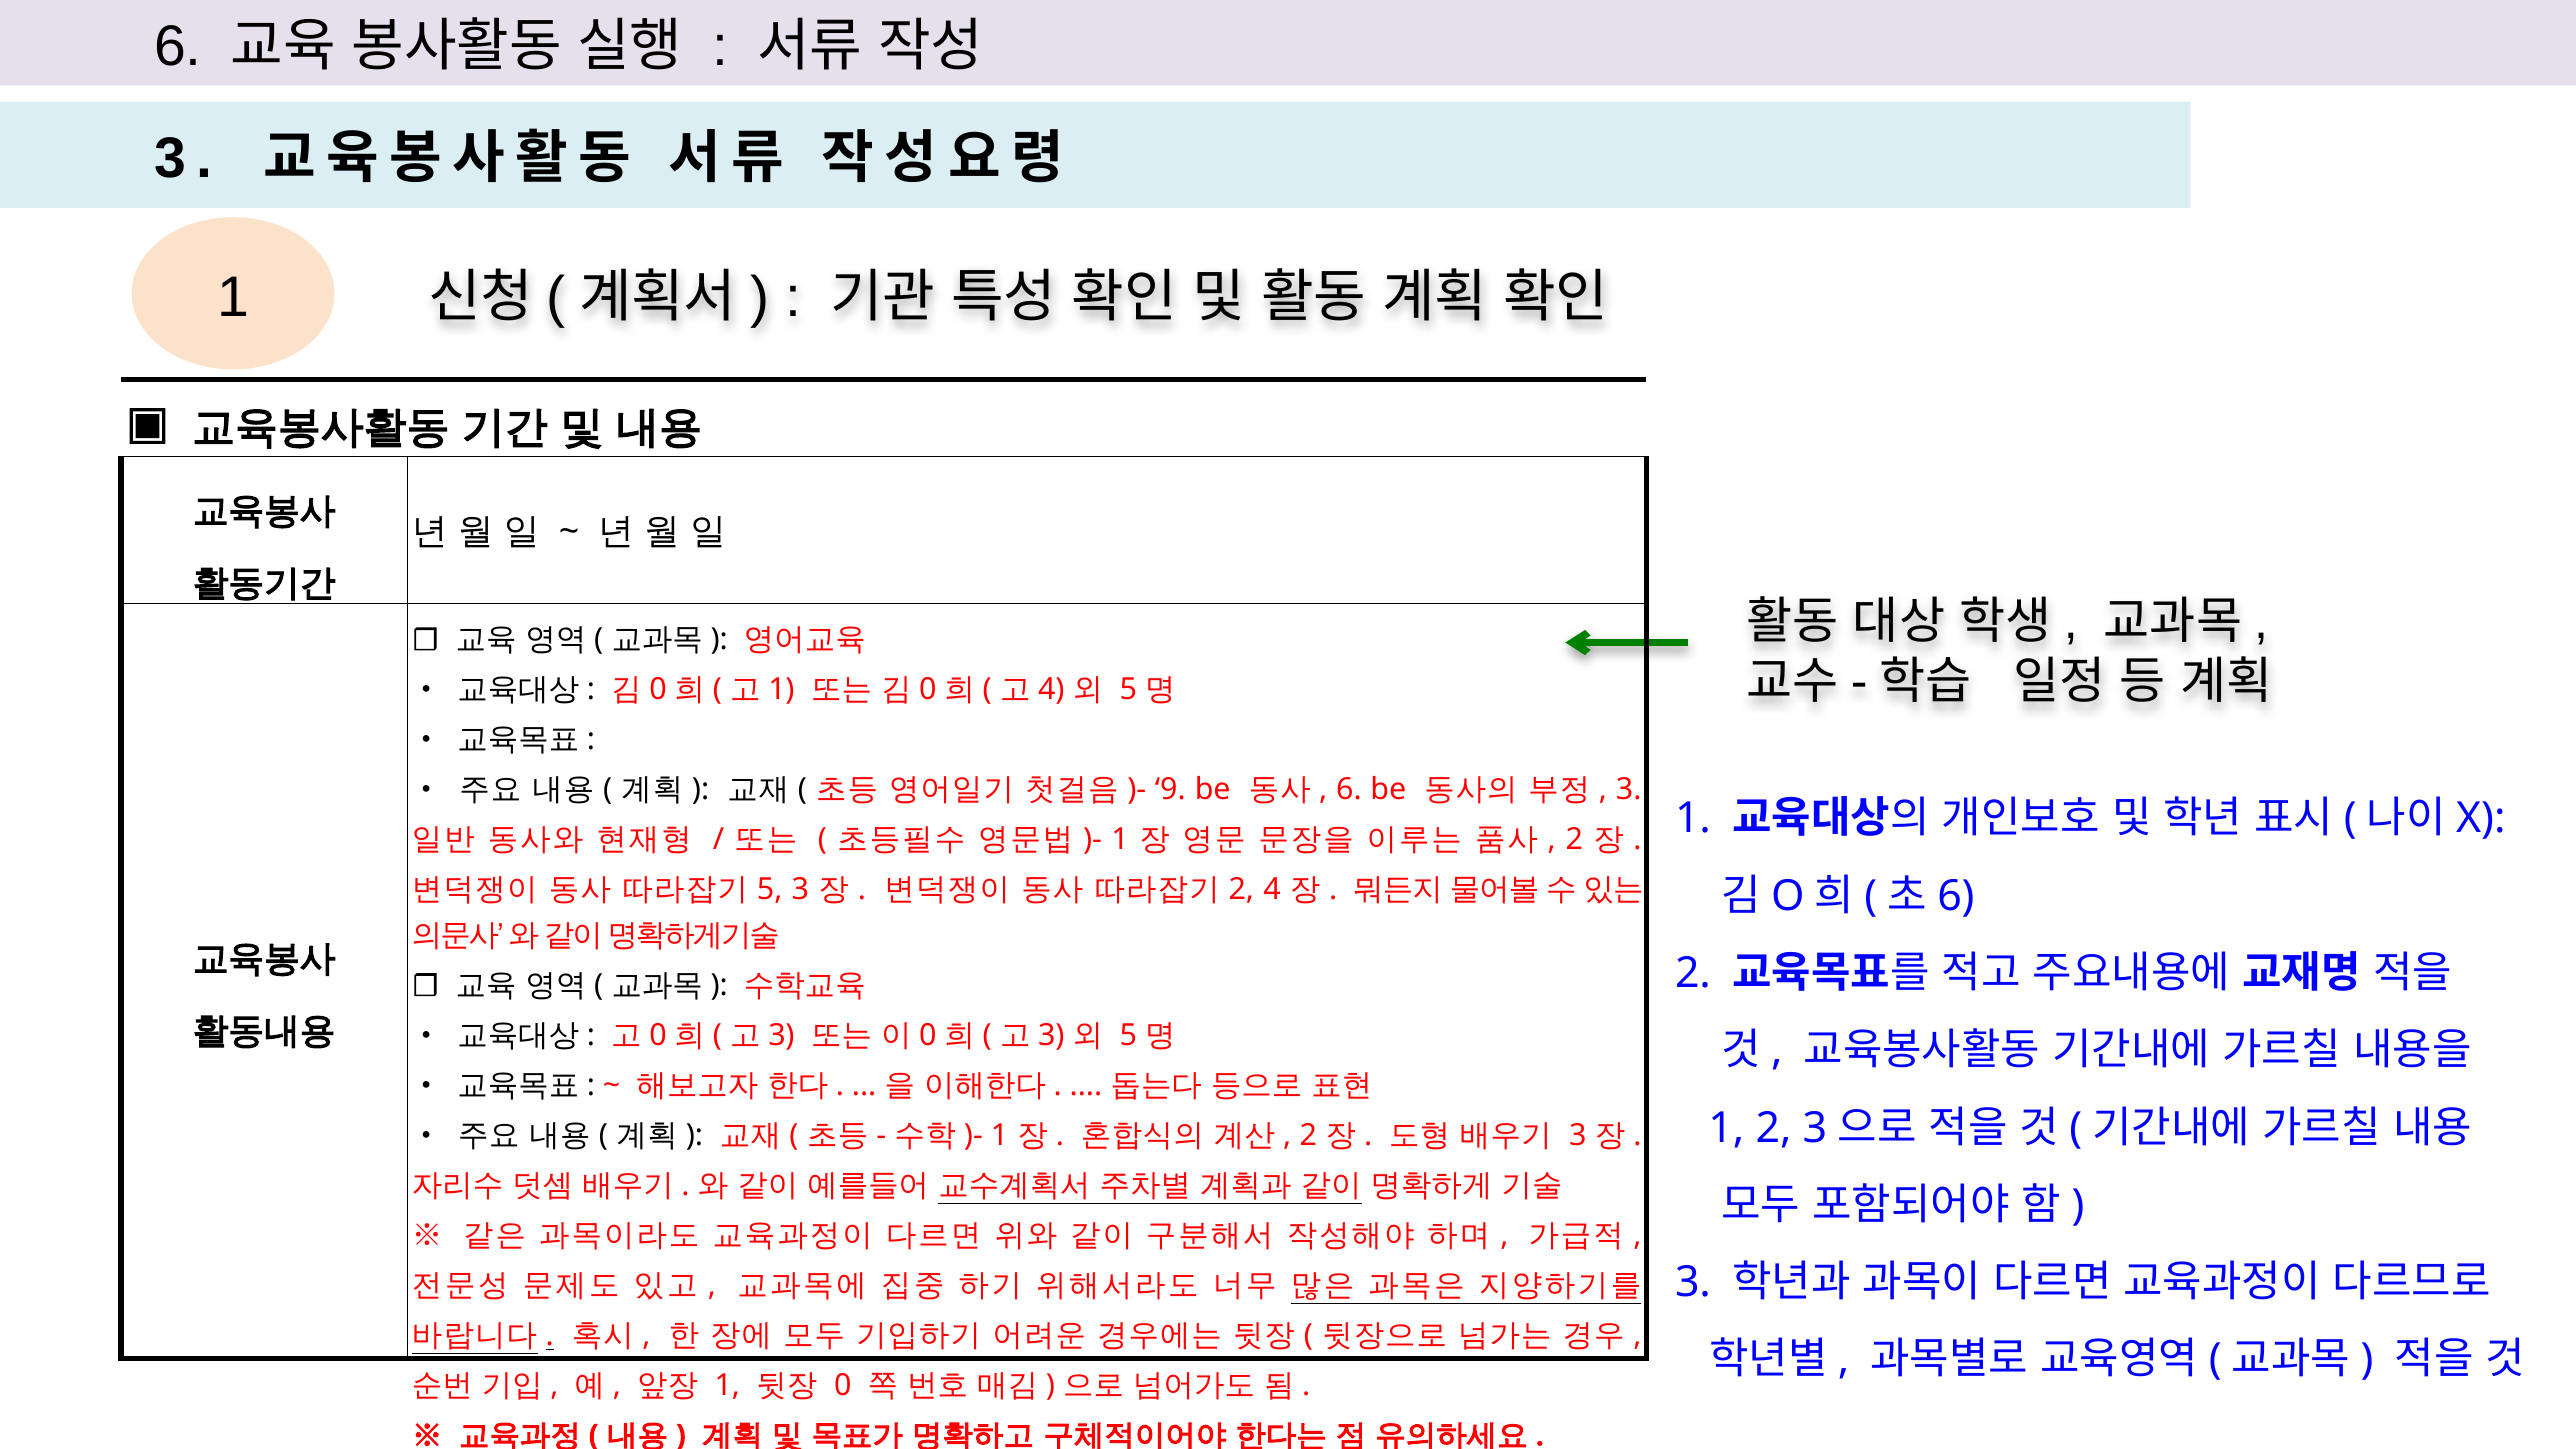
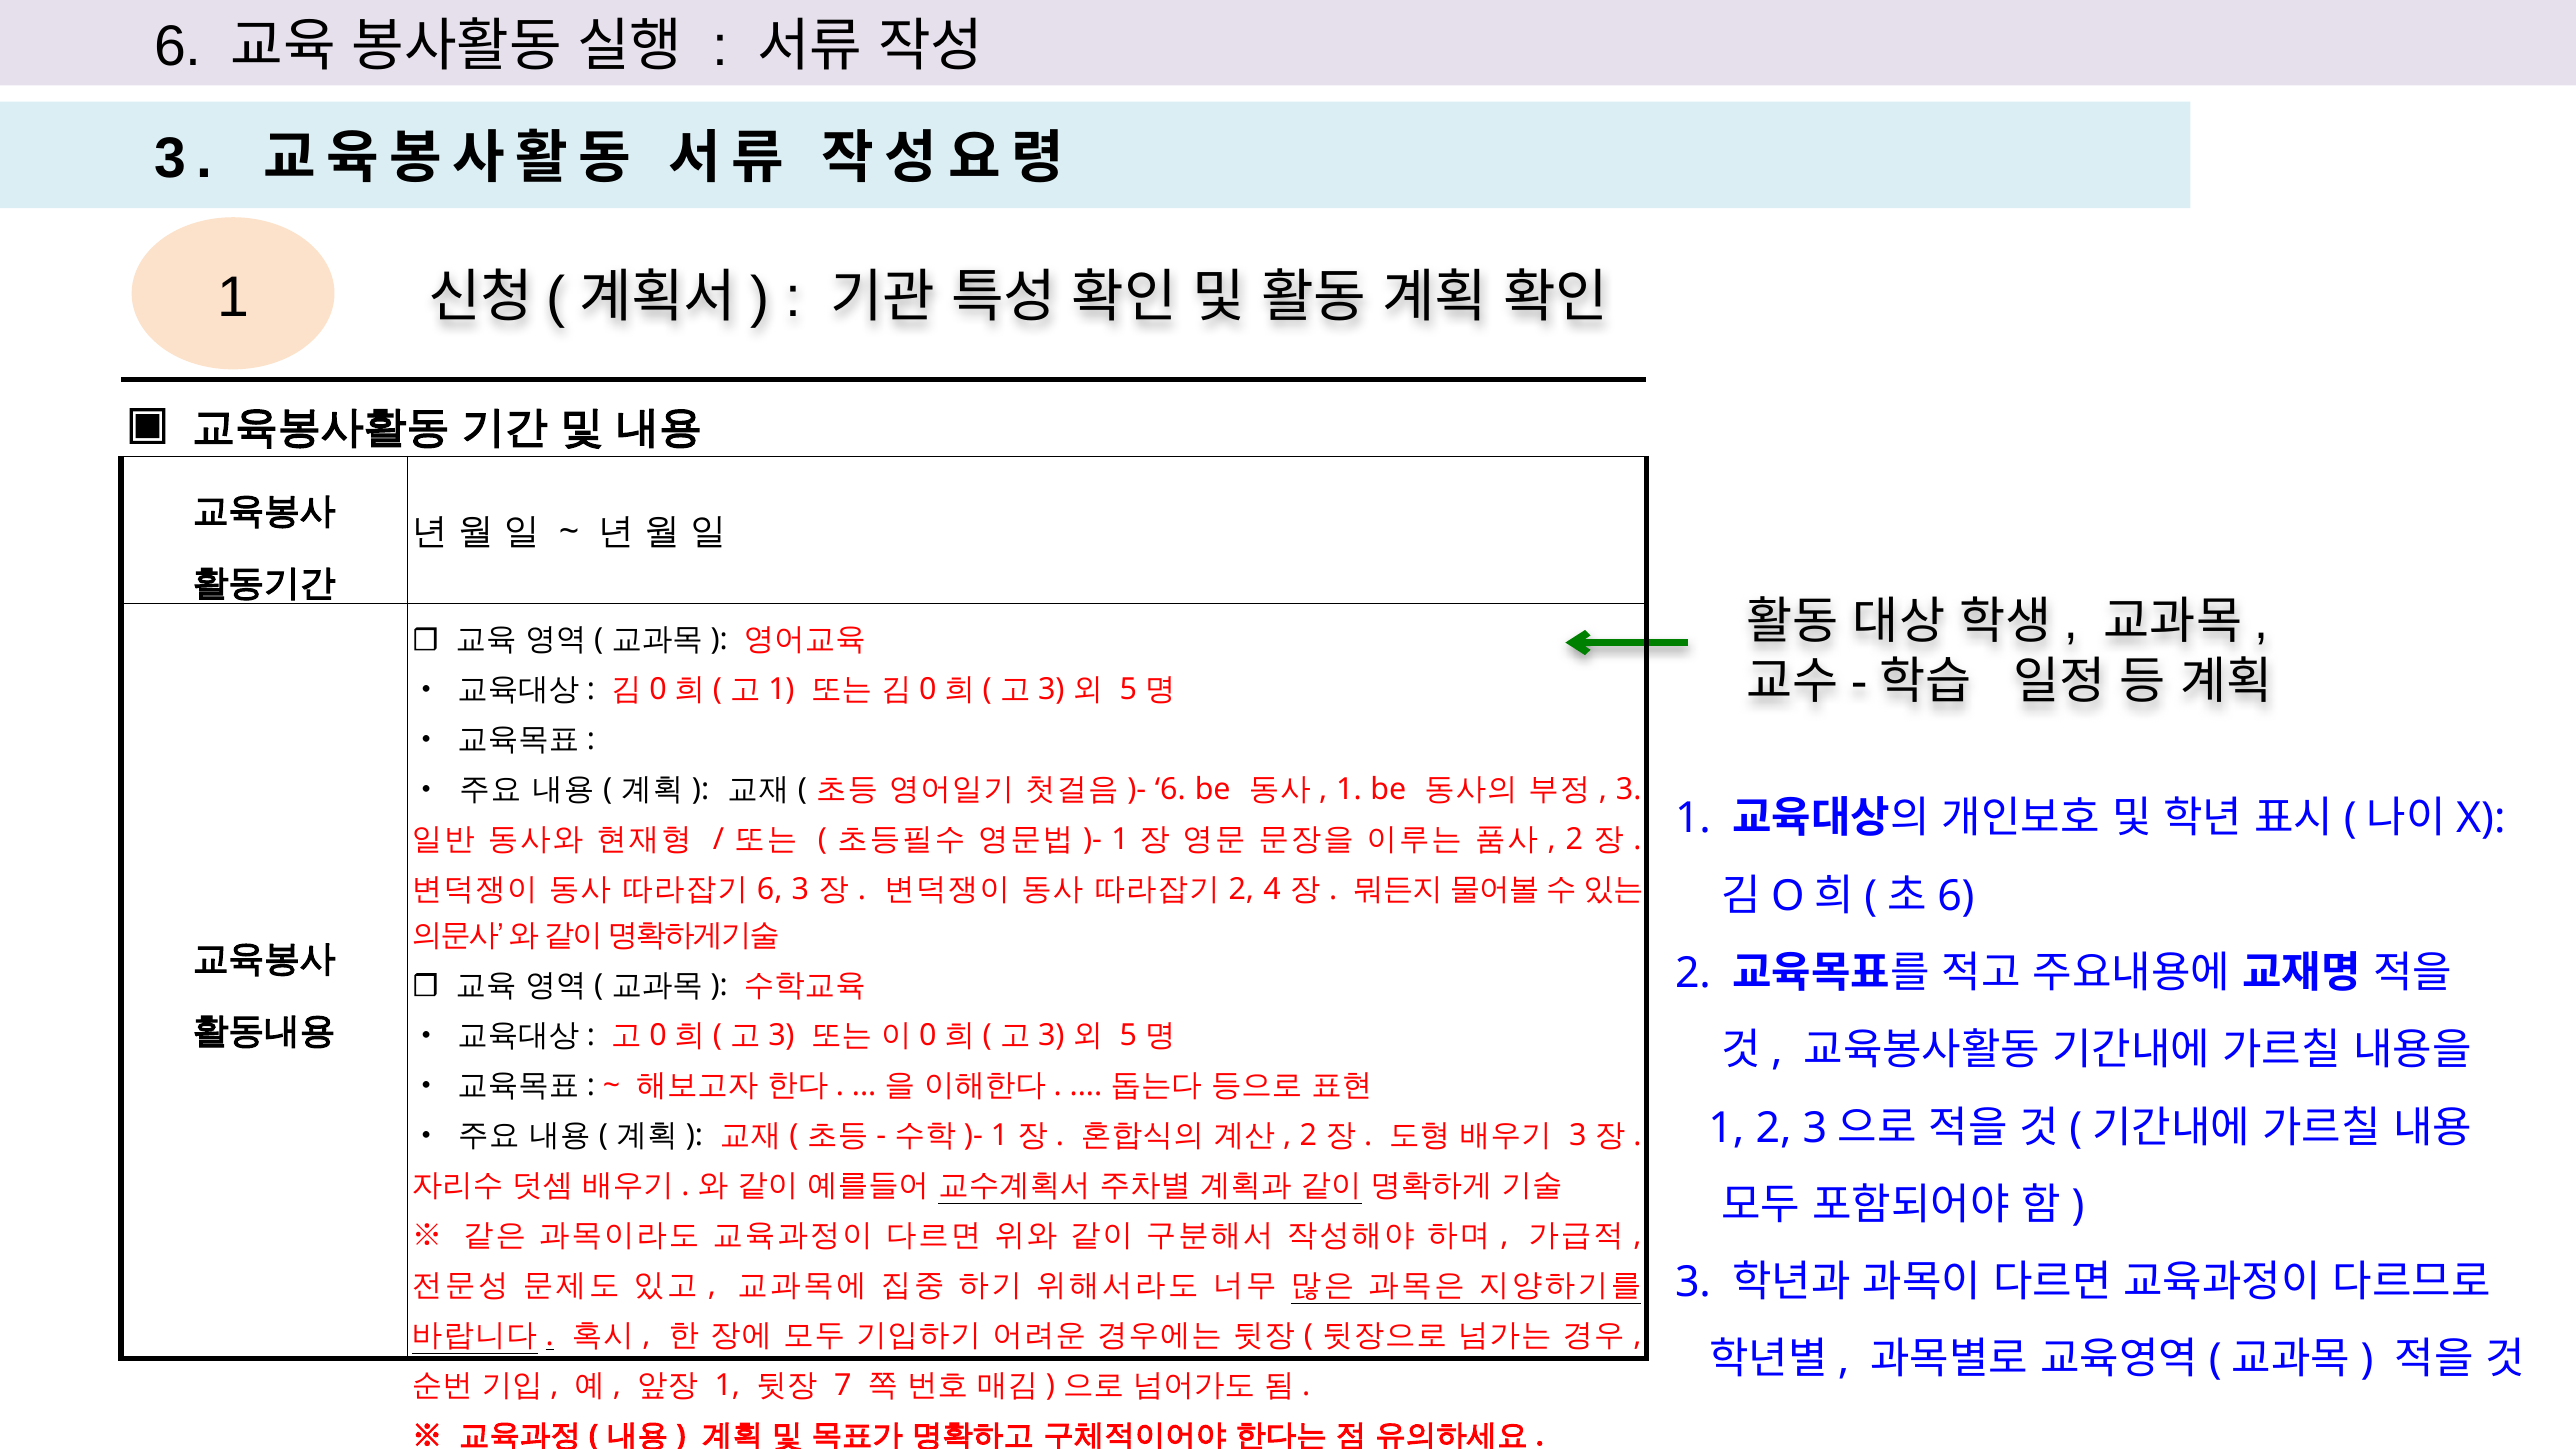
4: 4 -> 3 (1051, 690)
9: 9 -> 6 (1170, 790)
6: 6 -> 1 (1349, 790)
5: 5 -> 6 (770, 890)
0: 0 -> 7 (843, 1386)
